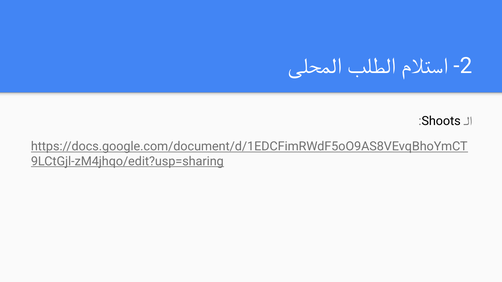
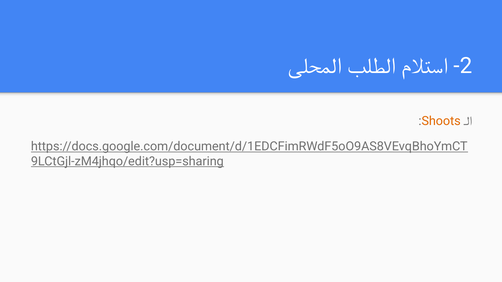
Shoots colour: black -> orange (441, 121)
